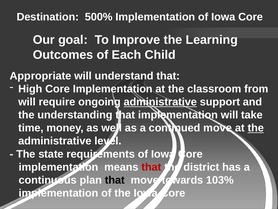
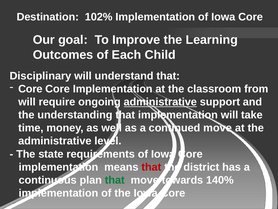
500%: 500% -> 102% (99, 17)
Appropriate: Appropriate -> Disciplinary (41, 76)
High: High -> Core (30, 89)
the underline: present -> none (256, 128)
that colour: black -> green (115, 180)
103%: 103% -> 140% (220, 180)
